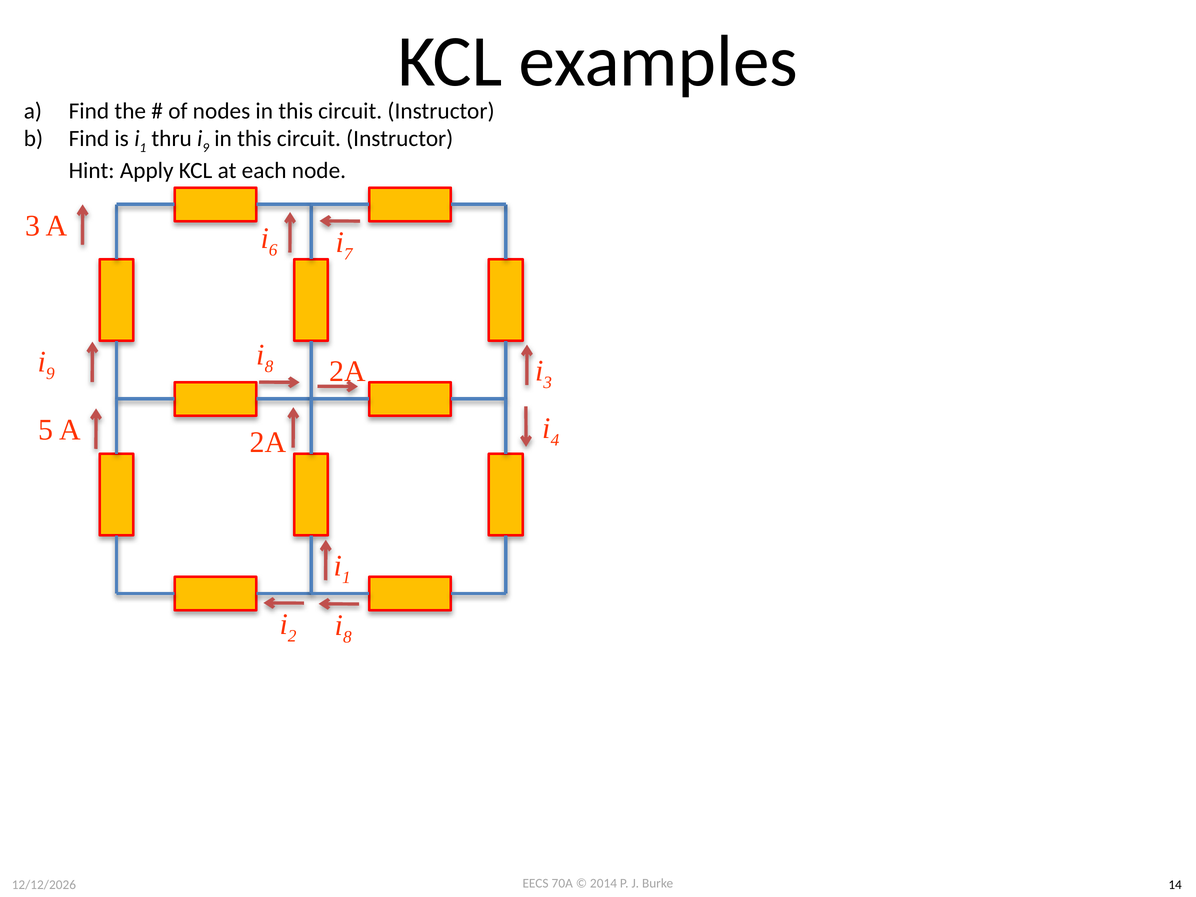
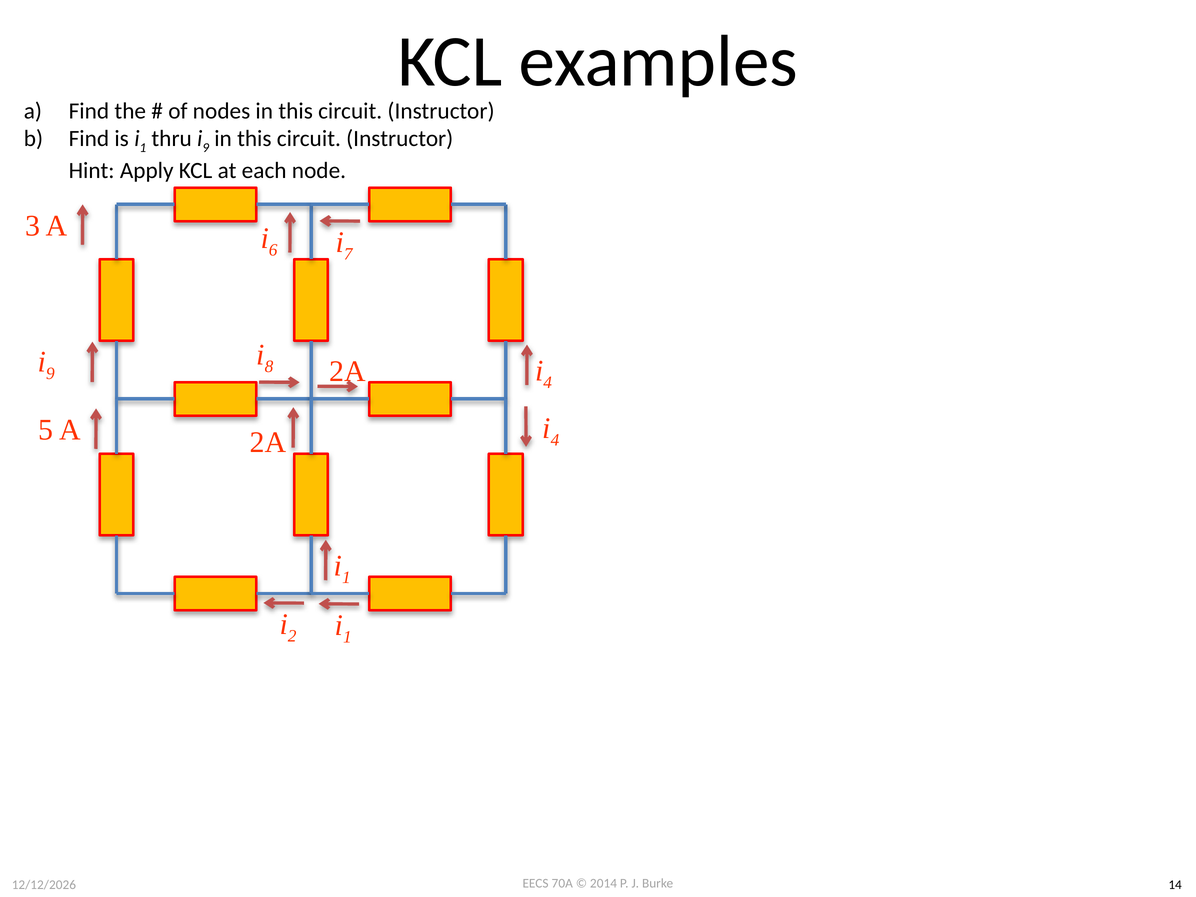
3: 3 -> 4 (548, 382)
8: 8 -> 1 (347, 637)
